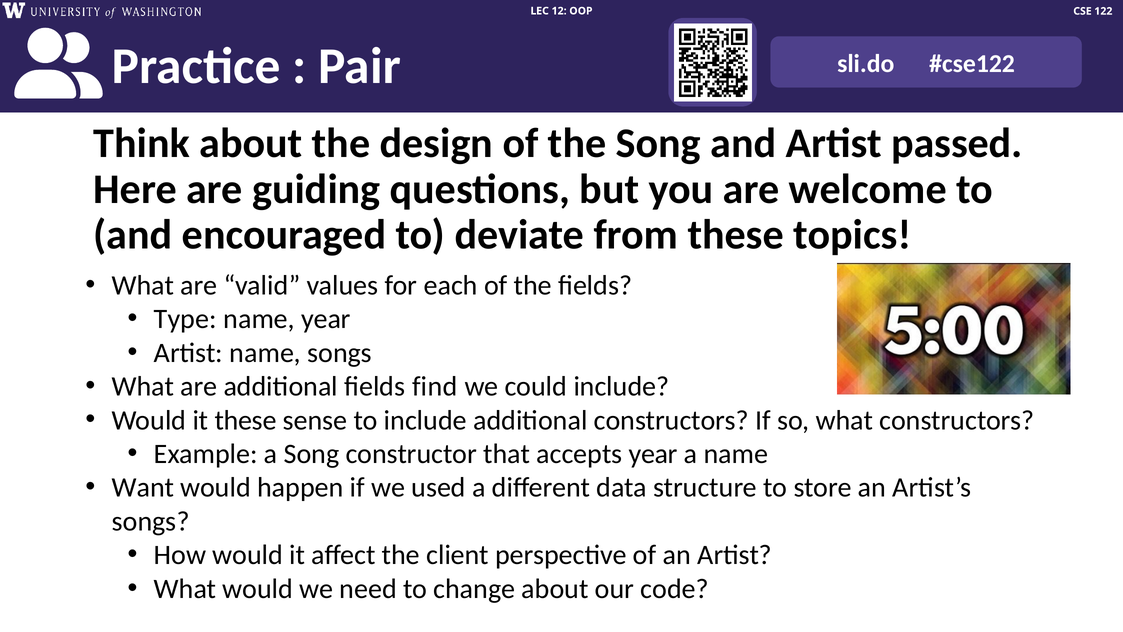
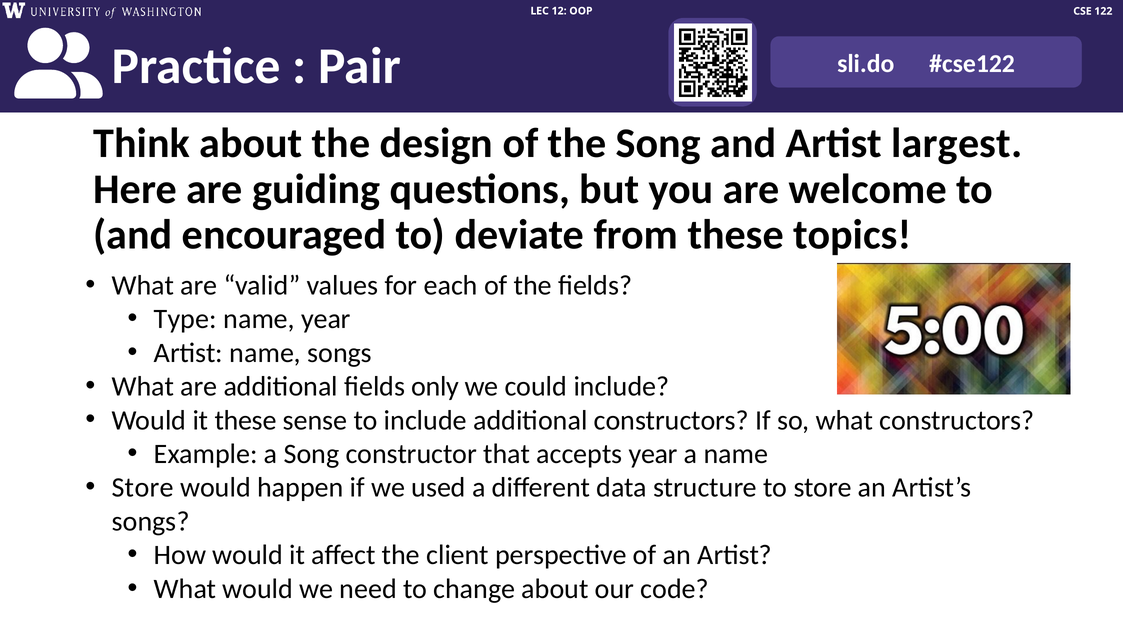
passed: passed -> largest (957, 144)
find: find -> only (435, 386)
Want: Want -> Store (143, 487)
